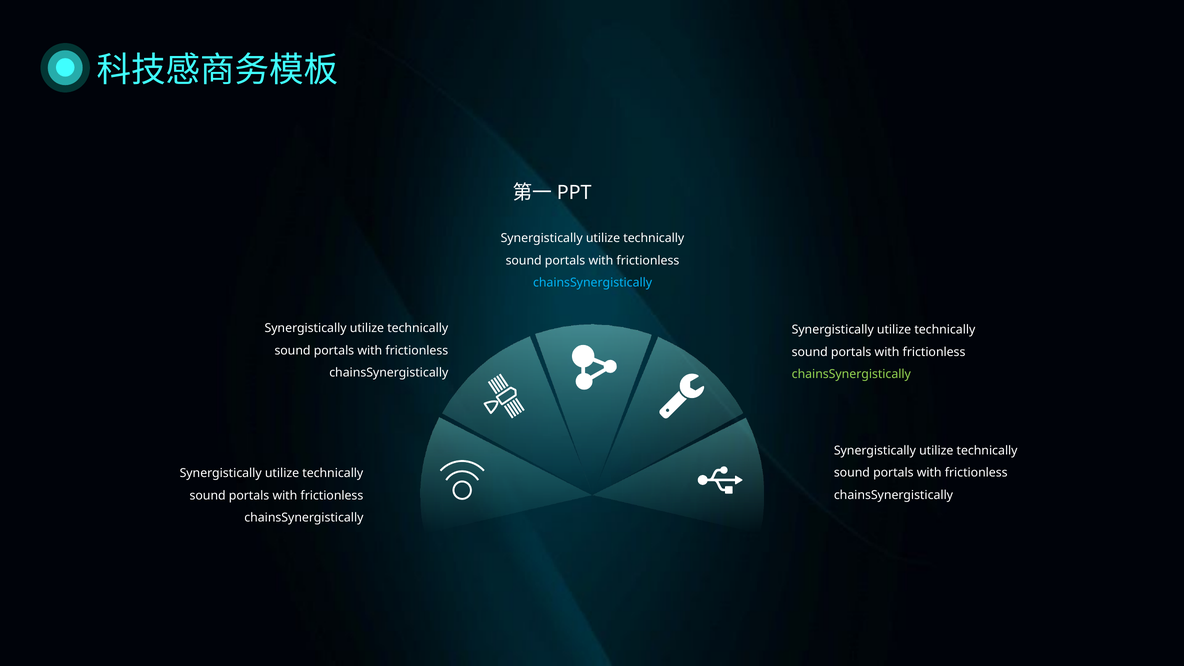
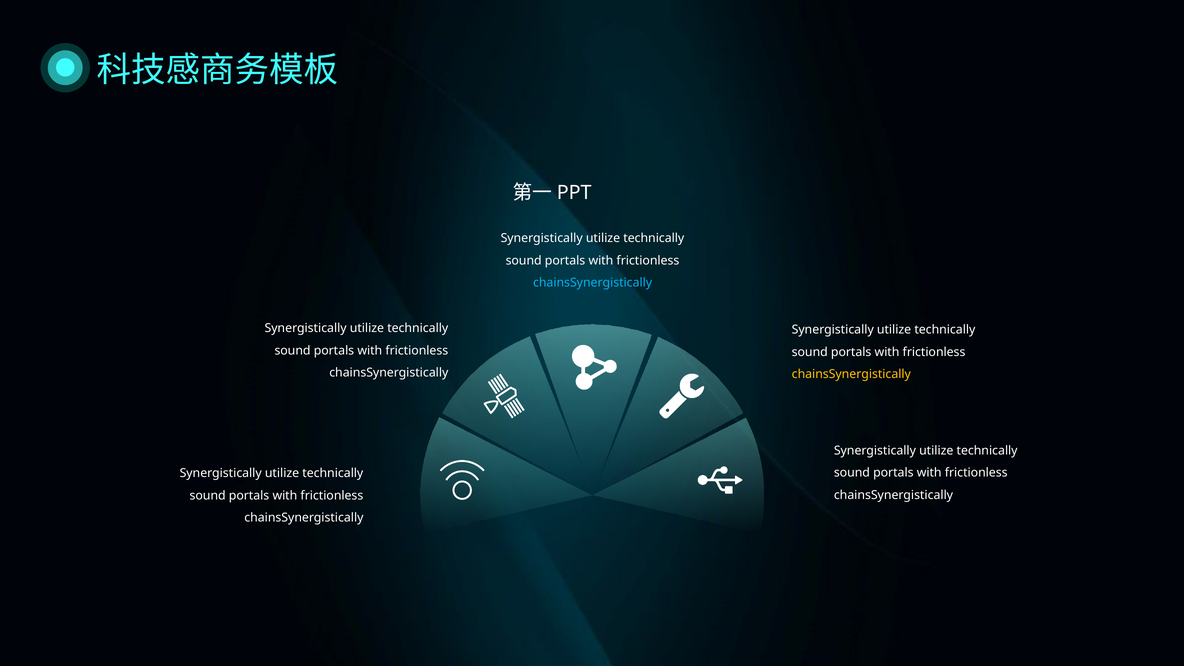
chainsSynergistically colour: light green -> yellow (851, 374)
